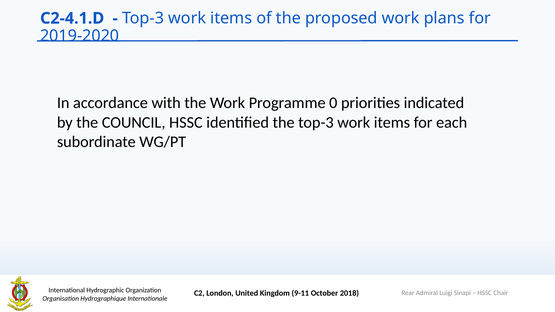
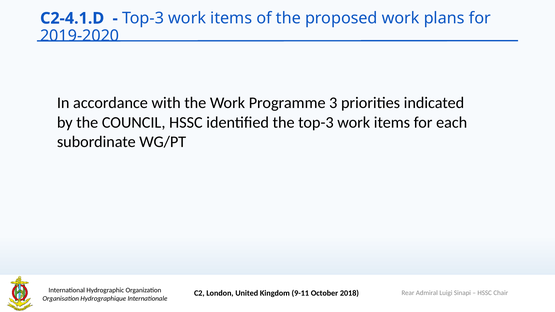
0: 0 -> 3 (333, 103)
